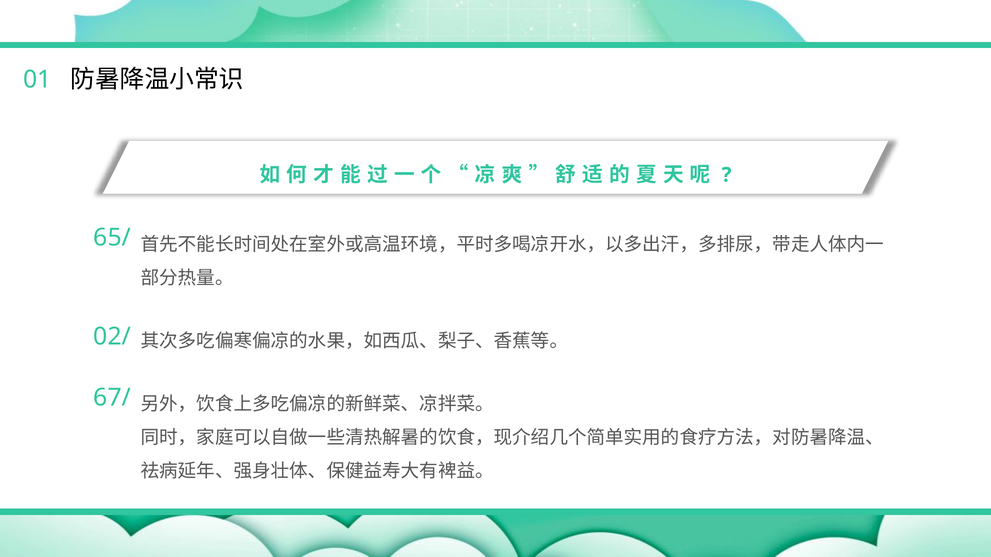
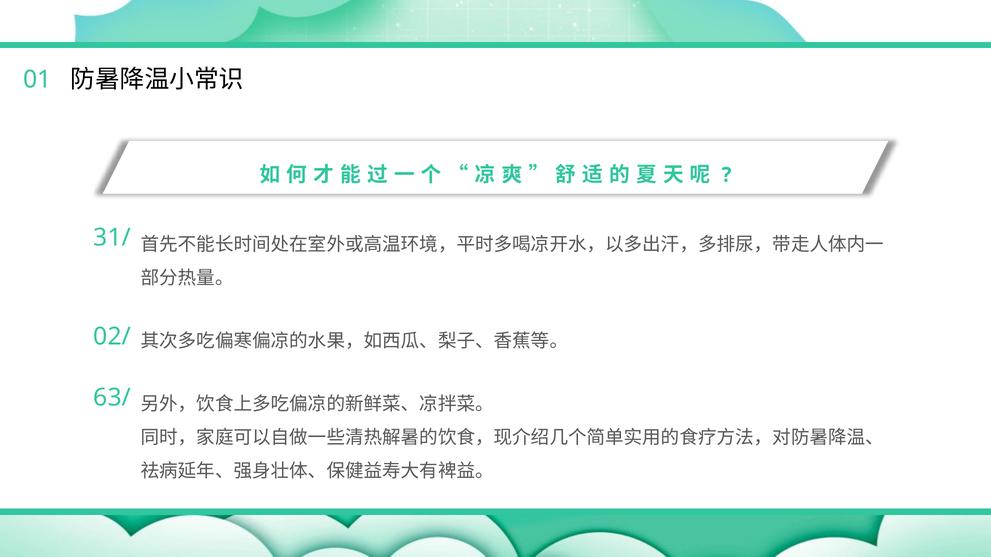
65/: 65/ -> 31/ (112, 238)
67/: 67/ -> 63/ (112, 398)
